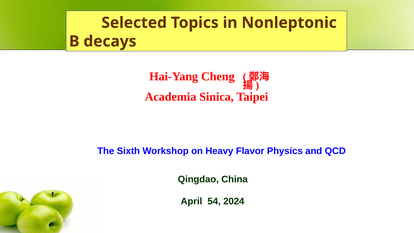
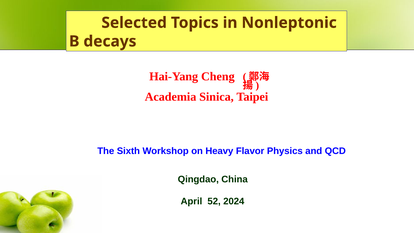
54: 54 -> 52 (214, 201)
